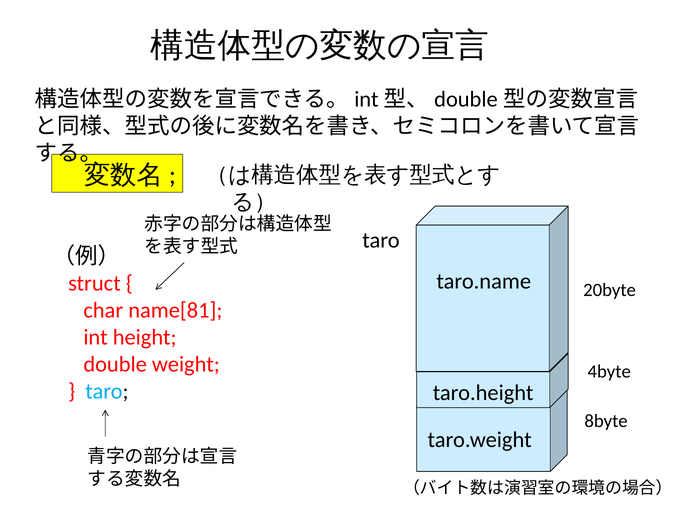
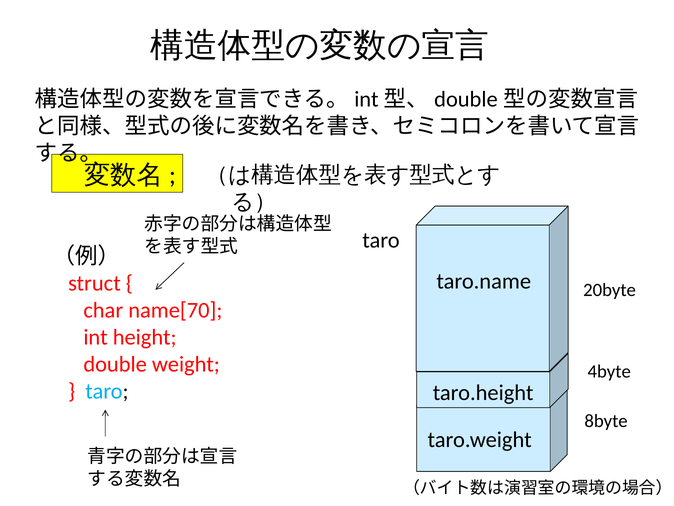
name[81: name[81 -> name[70 (175, 310)
